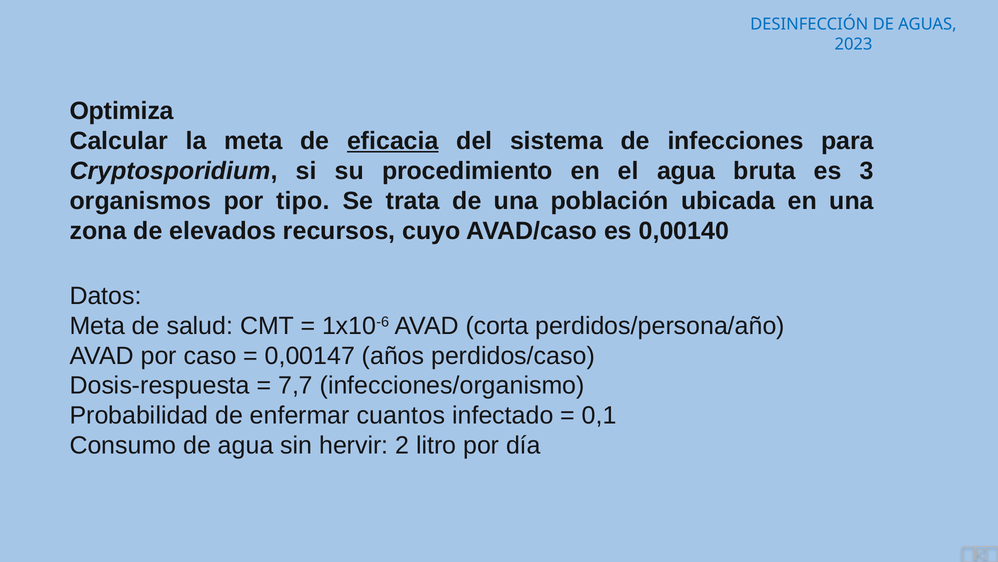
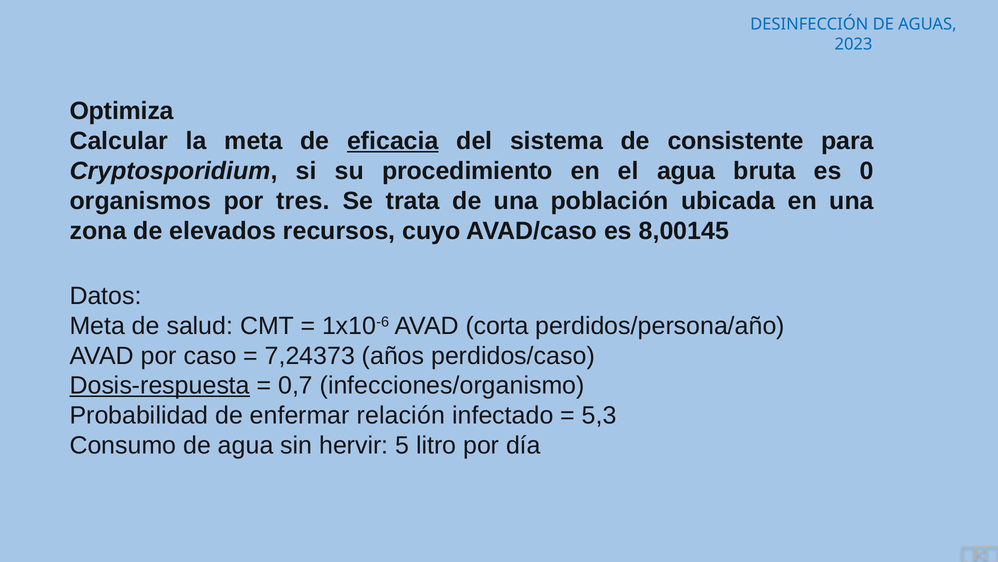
infecciones: infecciones -> consistente (736, 141)
3: 3 -> 0 (867, 171)
tipo: tipo -> tres (303, 201)
0,00140: 0,00140 -> 8,00145 (684, 231)
0,00147: 0,00147 -> 7,24373 (310, 355)
Dosis-respuesta underline: none -> present (160, 385)
7,7: 7,7 -> 0,7 (295, 385)
cuantos: cuantos -> relación (401, 415)
0,1: 0,1 -> 5,3 (599, 415)
2: 2 -> 5 (402, 445)
